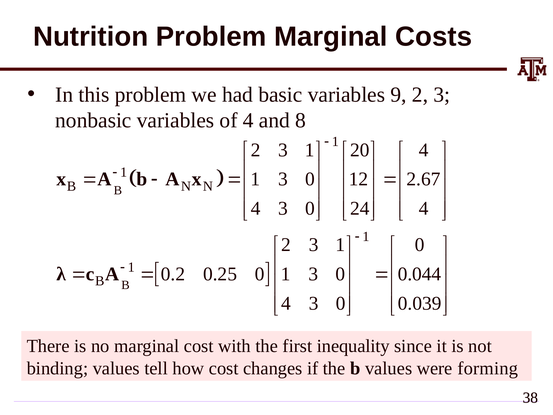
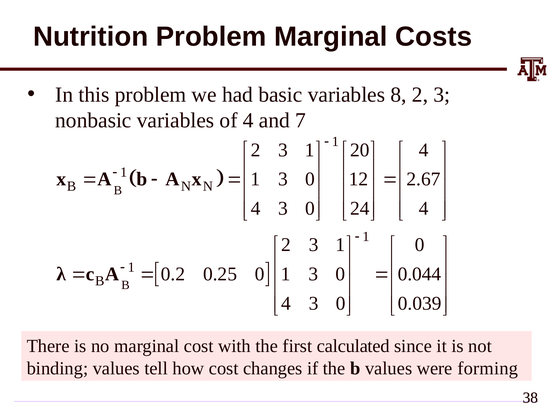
9: 9 -> 8 (399, 95)
8: 8 -> 7 (301, 120)
inequality: inequality -> calculated (353, 346)
